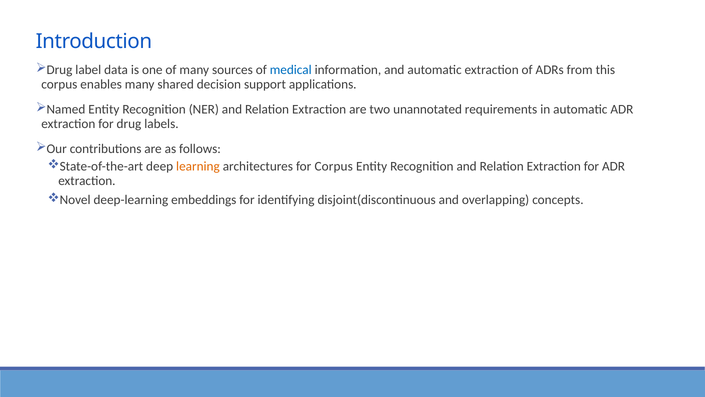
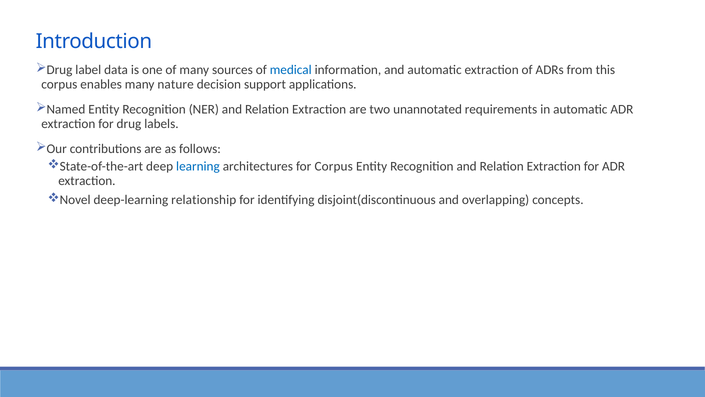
shared: shared -> nature (176, 85)
learning colour: orange -> blue (198, 166)
embeddings: embeddings -> relationship (204, 200)
